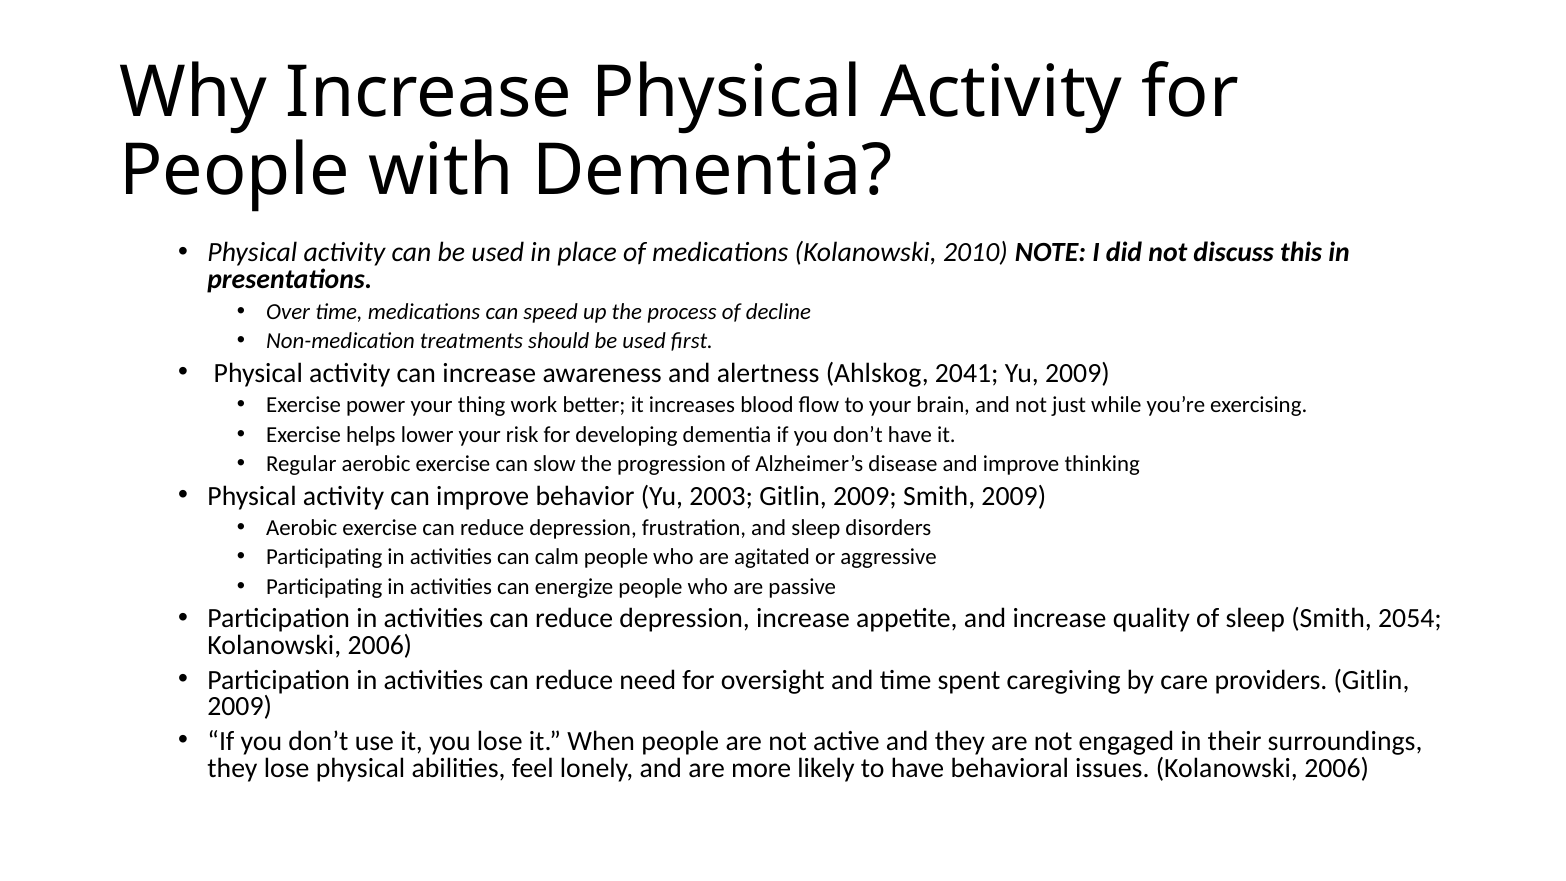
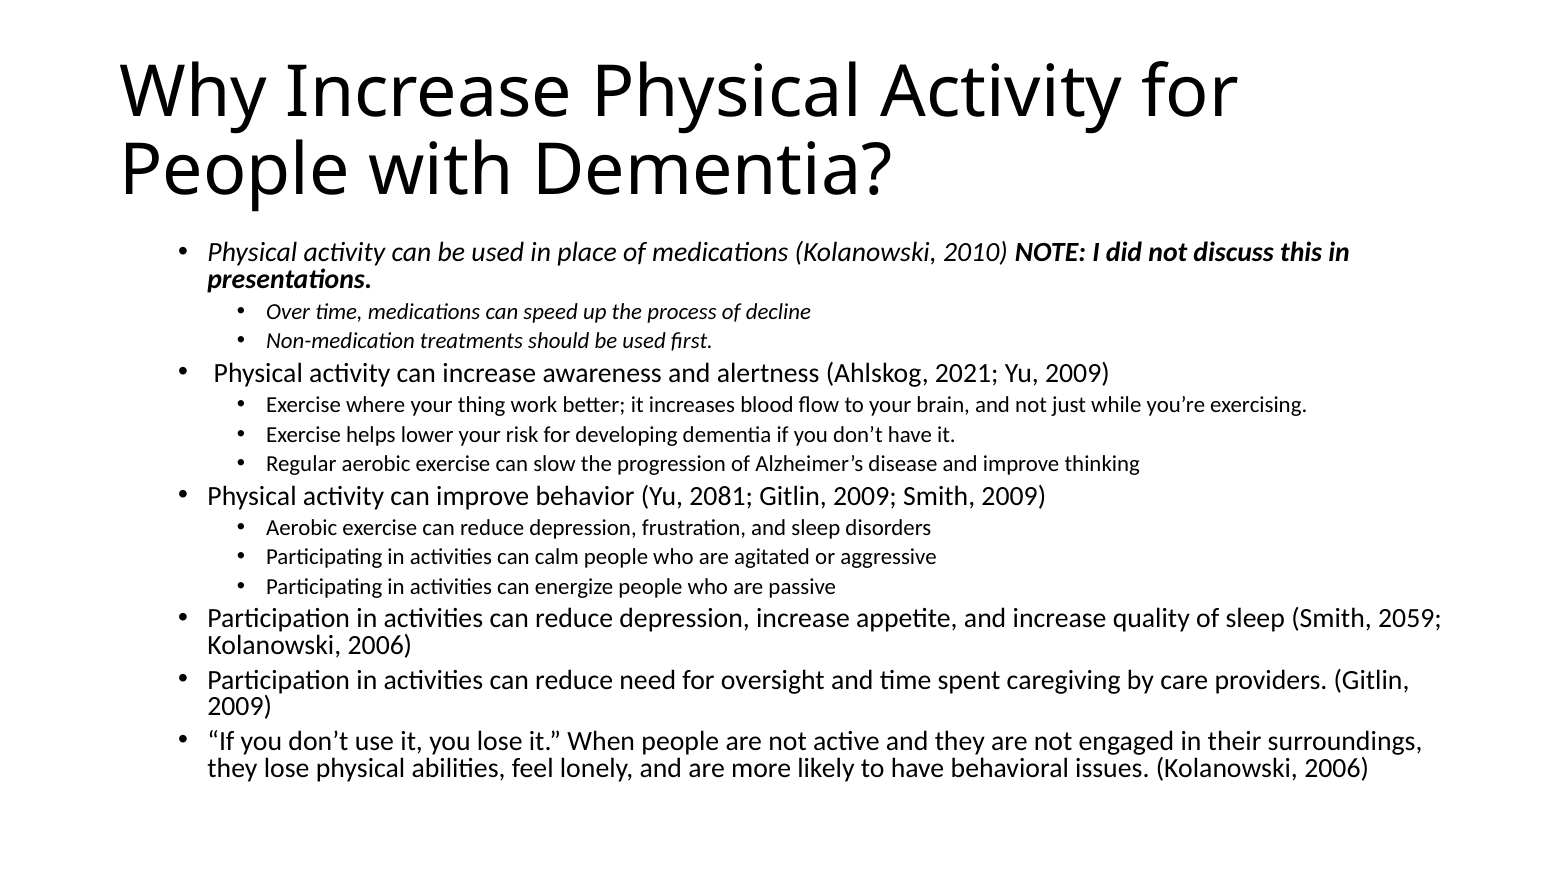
2041: 2041 -> 2021 (967, 373)
power: power -> where (376, 405)
2003: 2003 -> 2081 (721, 496)
2054: 2054 -> 2059 (1410, 619)
